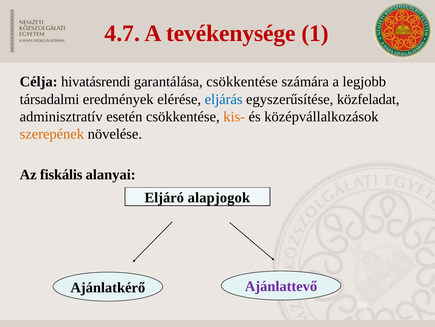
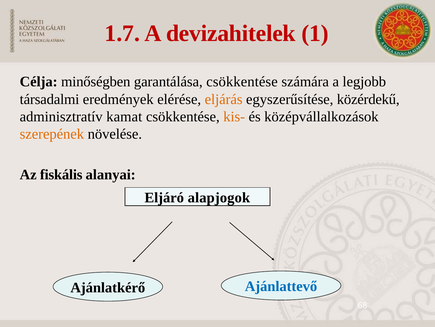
4.7: 4.7 -> 1.7 (122, 33)
tevékenysége: tevékenysége -> devizahitelek (231, 33)
hivatásrendi: hivatásrendi -> minőségben (96, 82)
eljárás colour: blue -> orange (224, 99)
közfeladat: közfeladat -> közérdekű (368, 99)
esetén: esetén -> kamat (124, 116)
Ajánlattevő colour: purple -> blue (281, 286)
